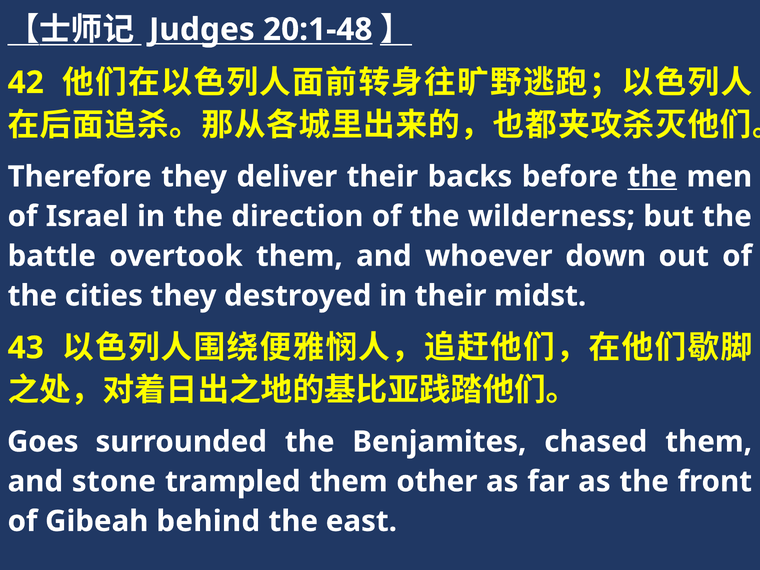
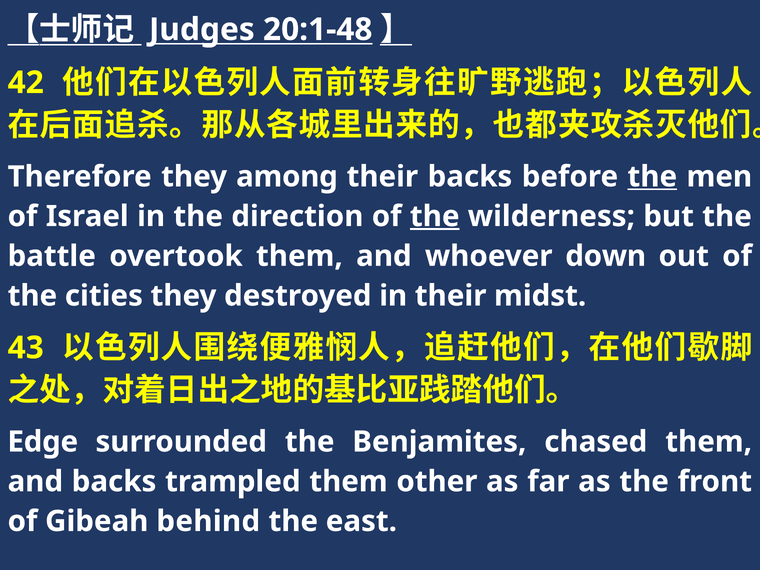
deliver: deliver -> among (287, 177)
the underline: none -> present (435, 216)
Goes: Goes -> Edge (43, 442)
and stone: stone -> backs (114, 482)
